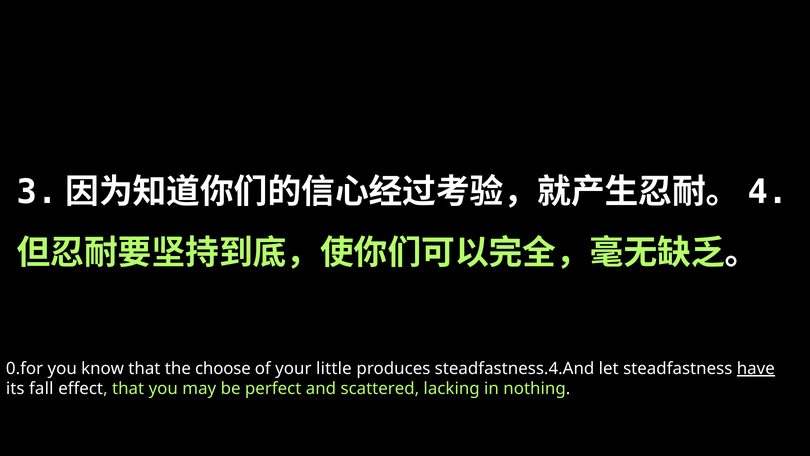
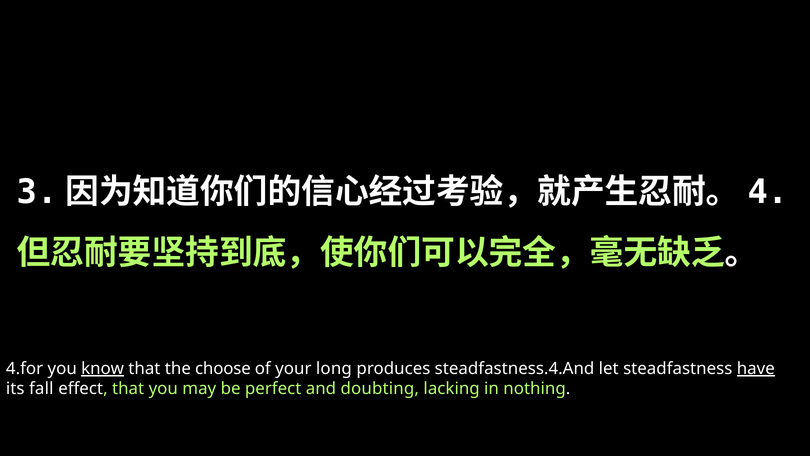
0.for: 0.for -> 4.for (25, 368)
know underline: none -> present (103, 368)
little: little -> long (334, 368)
scattered: scattered -> doubting (380, 388)
